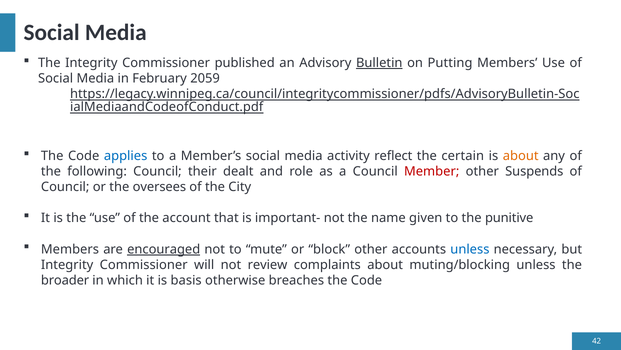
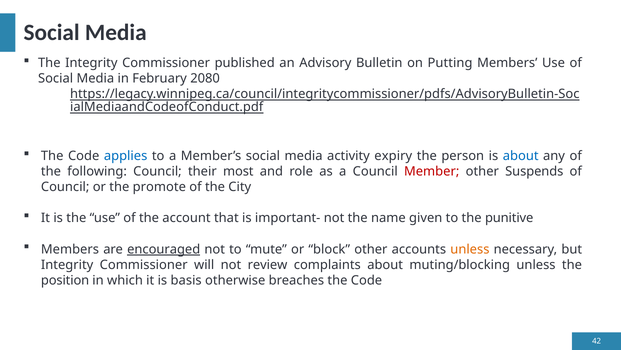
Bulletin underline: present -> none (379, 63)
2059: 2059 -> 2080 (205, 78)
reflect: reflect -> expiry (393, 156)
certain: certain -> person (463, 156)
about colour: orange -> blue (521, 156)
dealt: dealt -> most (238, 171)
oversees: oversees -> promote (159, 187)
unless colour: blue -> orange (470, 249)
broader: broader -> position (65, 280)
